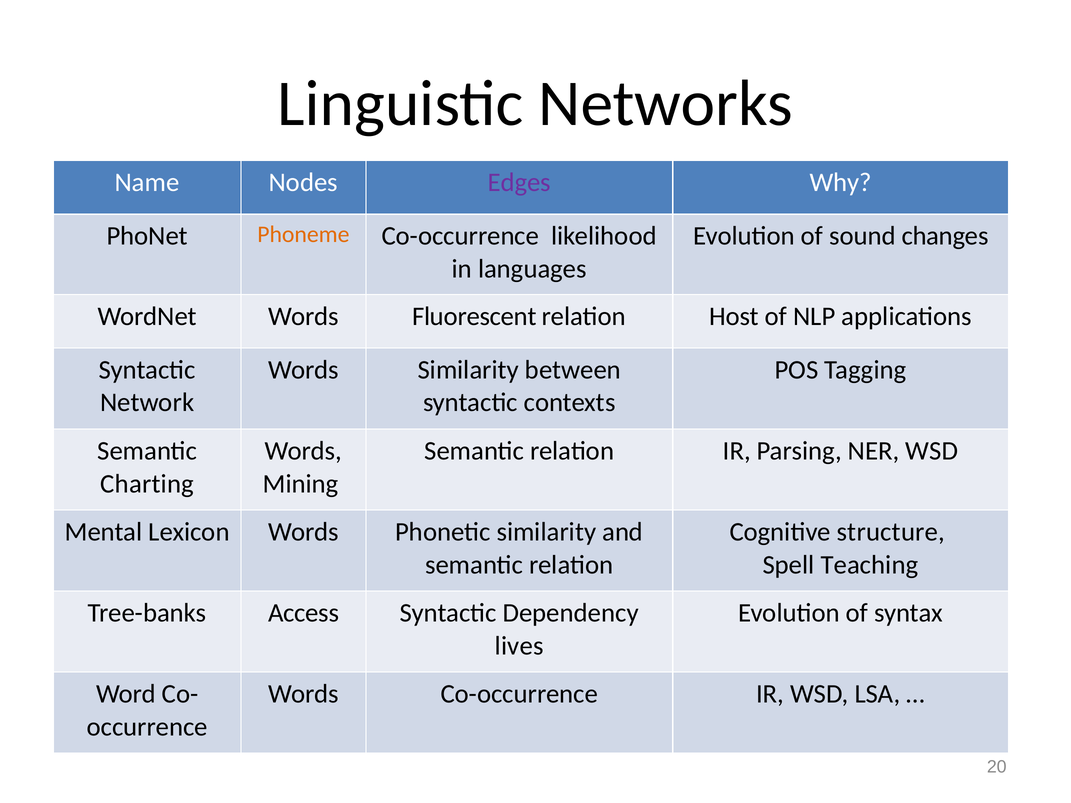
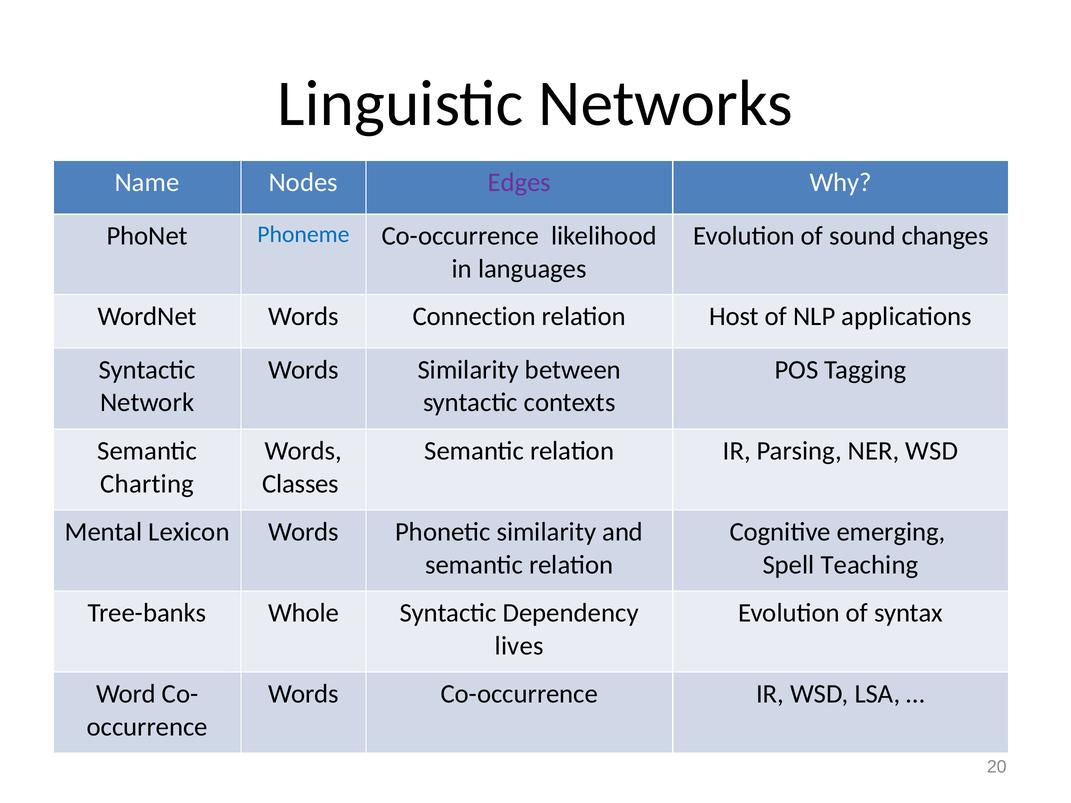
Phoneme colour: orange -> blue (303, 234)
Fluorescent: Fluorescent -> Connection (474, 317)
Mining: Mining -> Classes (301, 484)
structure: structure -> emerging (891, 532)
Access: Access -> Whole (304, 613)
